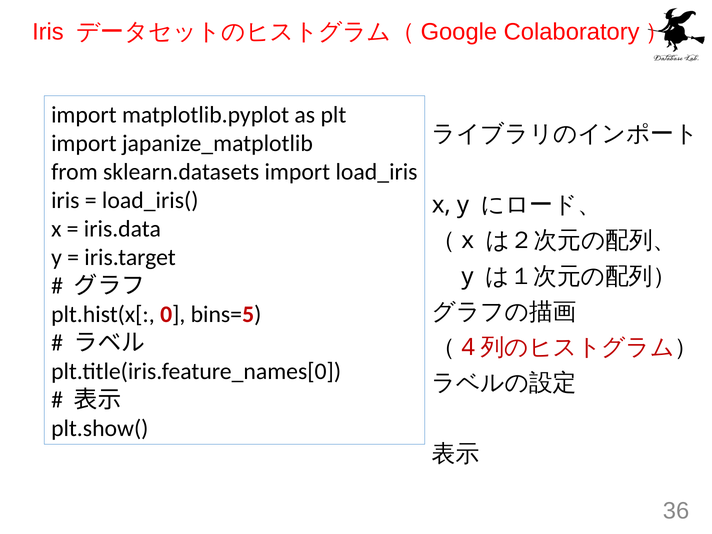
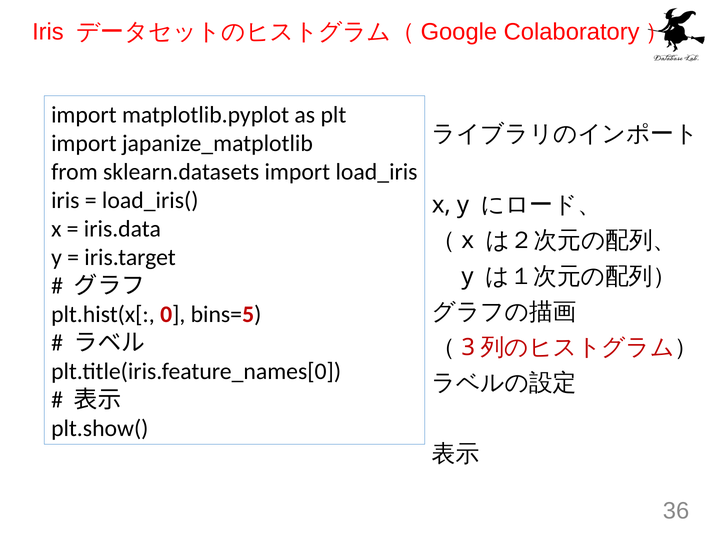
4: 4 -> 3 (468, 347)
